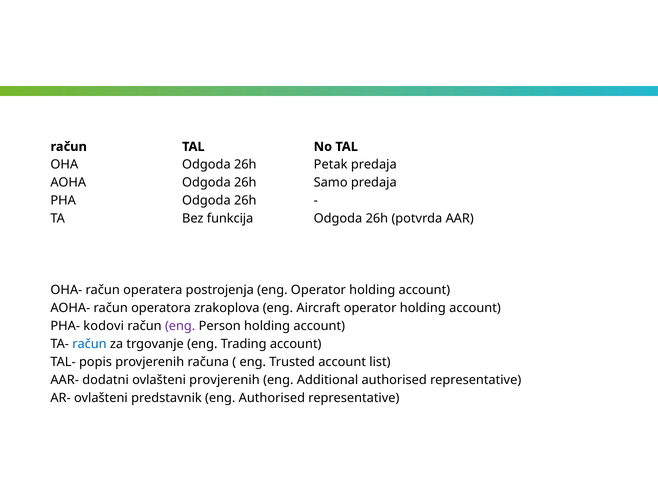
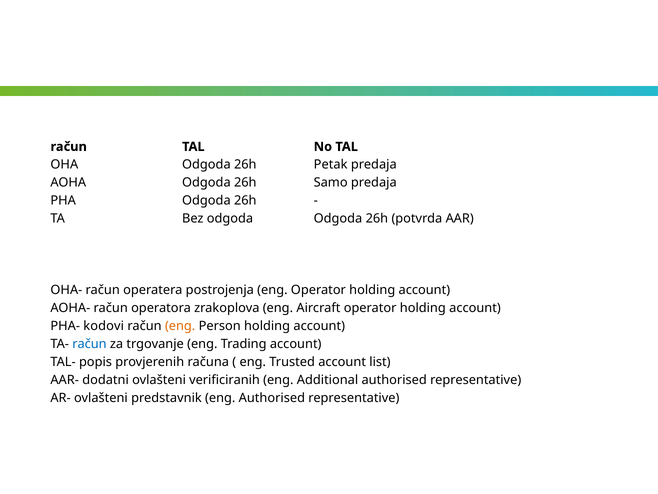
Bez funkcija: funkcija -> odgoda (230, 218)
eng colour: purple -> orange (180, 326)
ovlašteni provjerenih: provjerenih -> verificiranih (225, 380)
